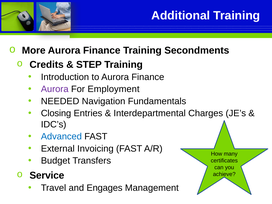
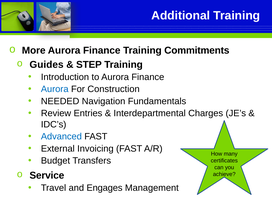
Secondments: Secondments -> Commitments (197, 50)
Credits: Credits -> Guides (47, 65)
Aurora colour: purple -> blue (55, 89)
Employment: Employment -> Construction (114, 89)
Closing: Closing -> Review (56, 113)
